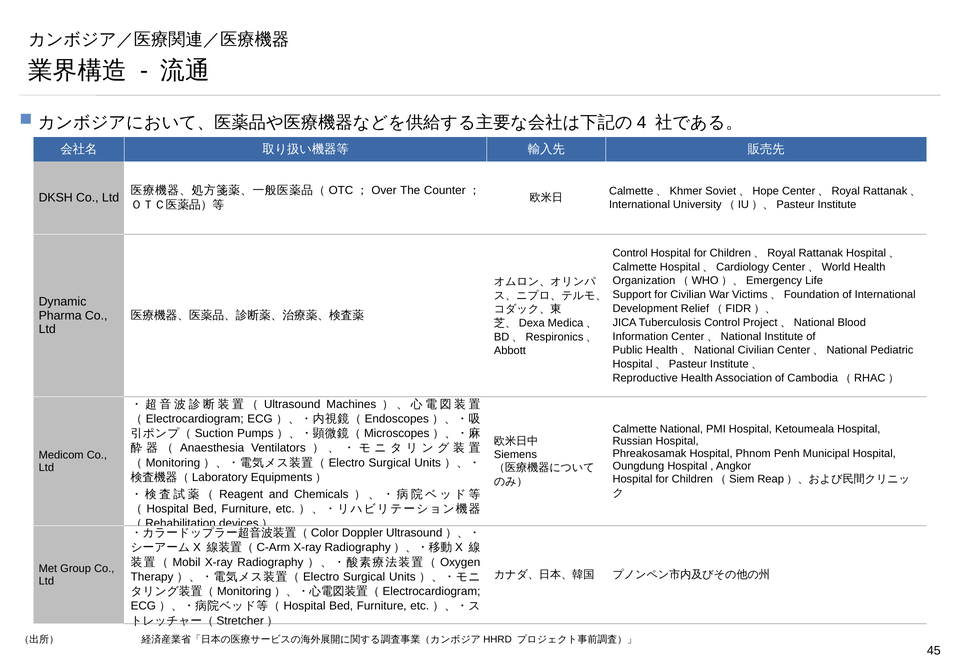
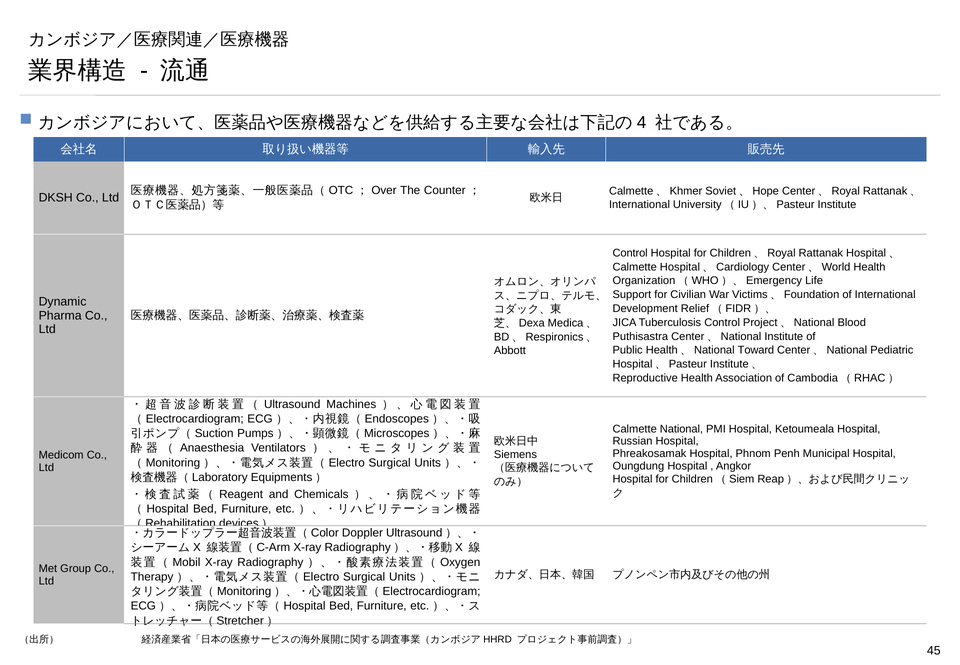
Information: Information -> Puthisastra (640, 336)
Health、National Civilian: Civilian -> Toward (756, 350)
